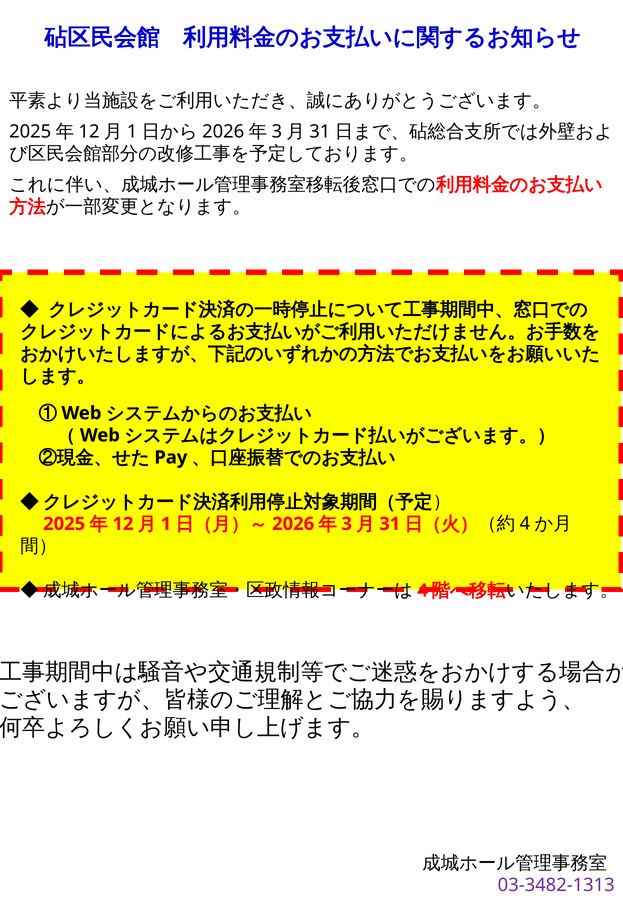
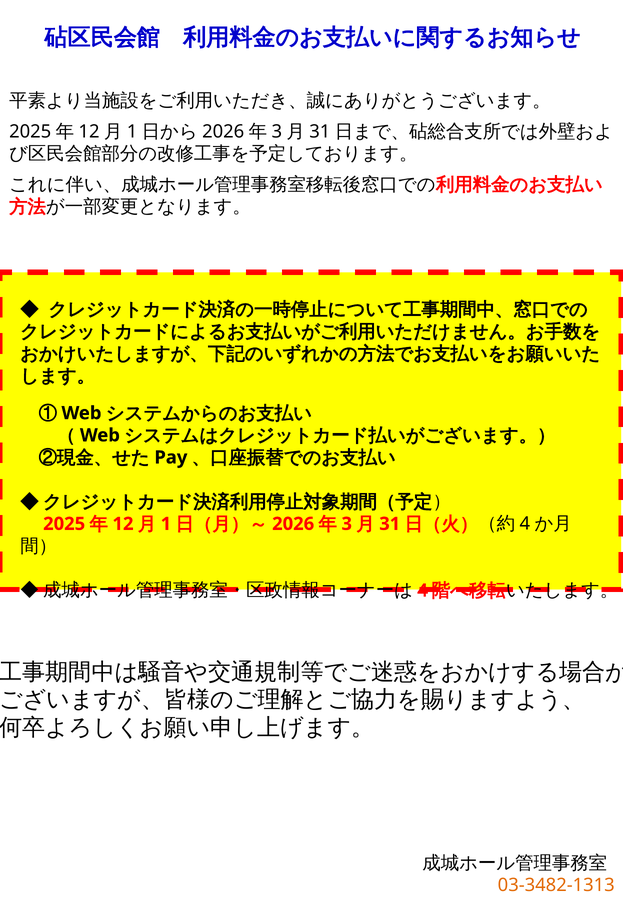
03-3482-1313 colour: purple -> orange (556, 885)
